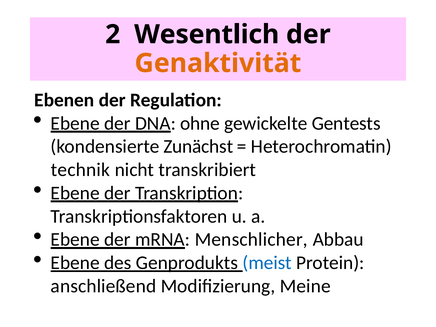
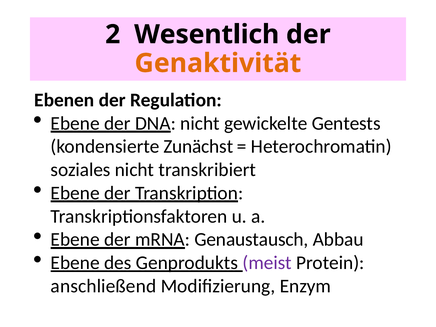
DNA ohne: ohne -> nicht (200, 123)
technik: technik -> soziales (81, 170)
Menschlicher: Menschlicher -> Genaustausch (251, 240)
meist colour: blue -> purple (267, 263)
Meine: Meine -> Enzym (305, 286)
